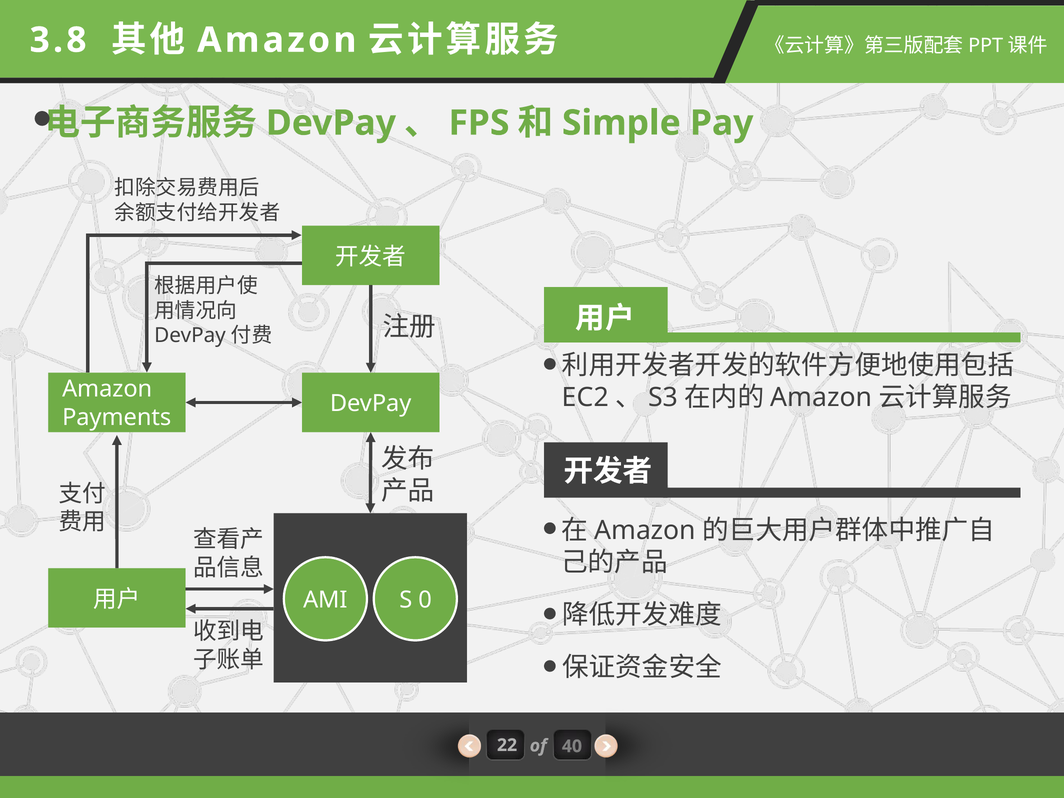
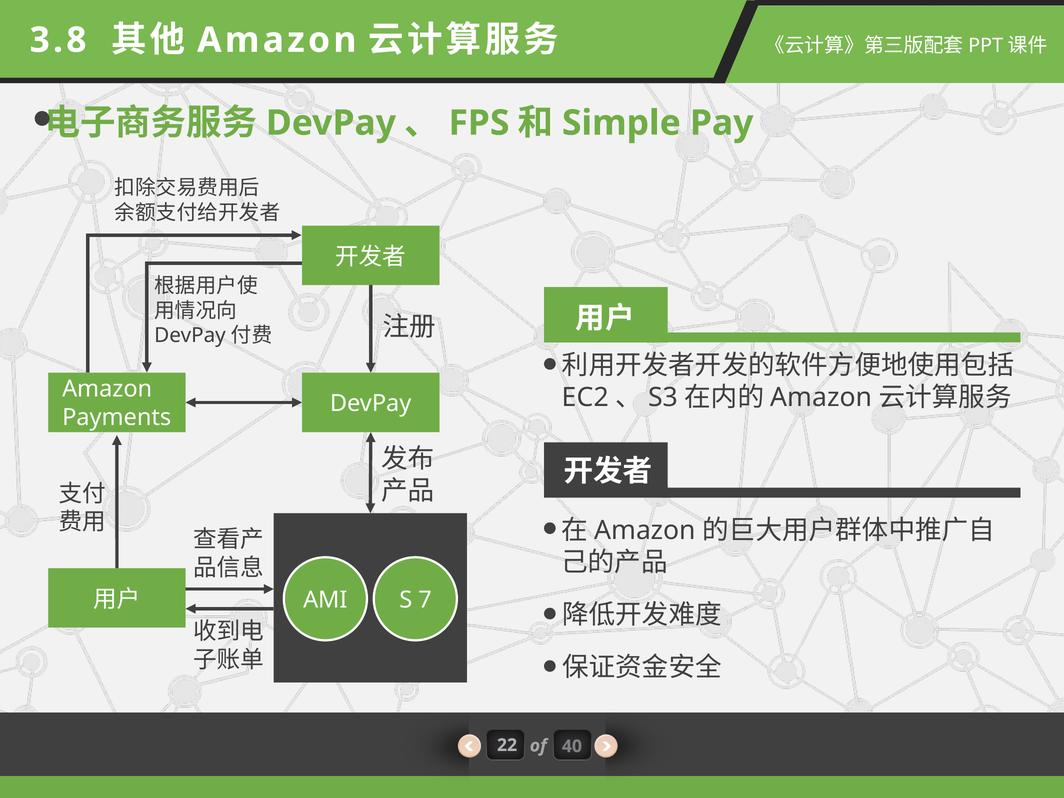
0: 0 -> 7 (425, 600)
